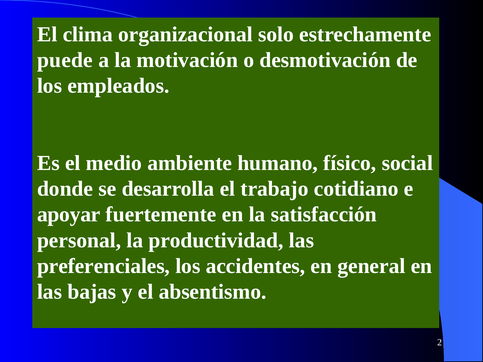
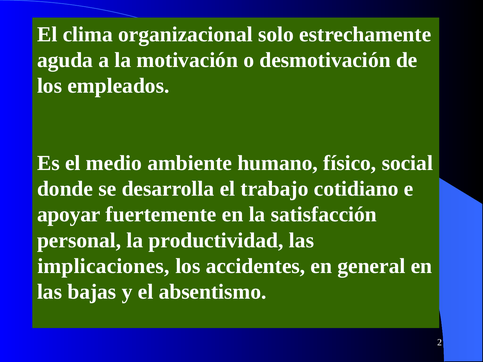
puede: puede -> aguda (65, 60)
preferenciales: preferenciales -> implicaciones (103, 266)
